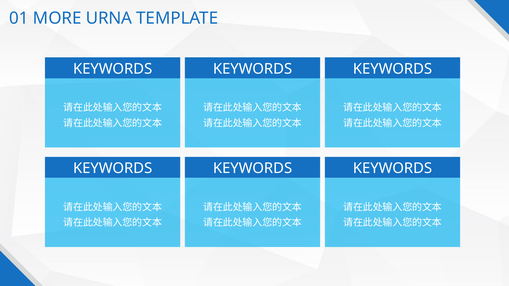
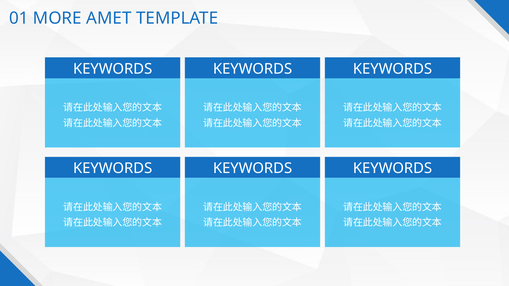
URNA: URNA -> AMET (109, 18)
